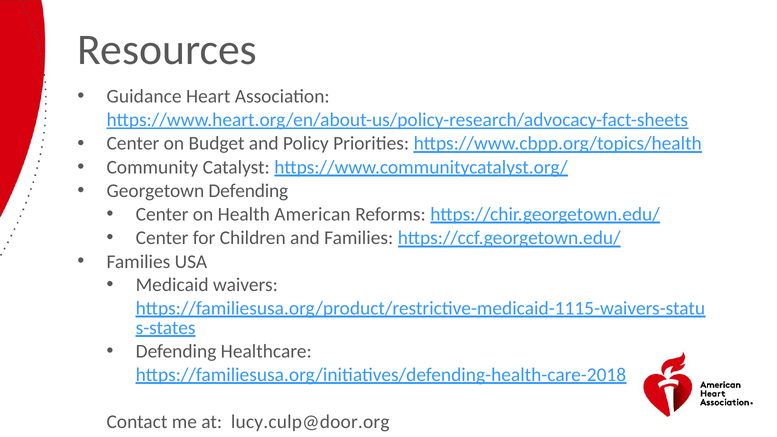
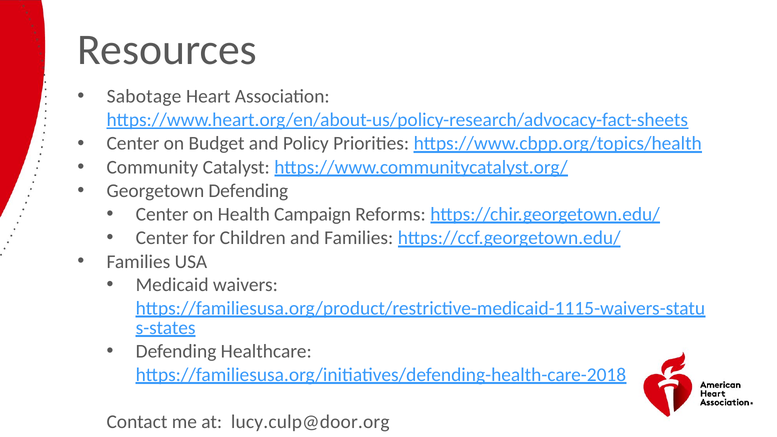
Guidance: Guidance -> Sabotage (144, 97)
American: American -> Campaign (313, 214)
